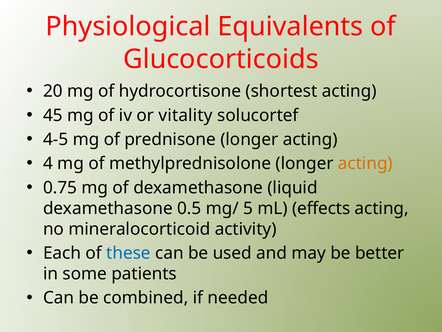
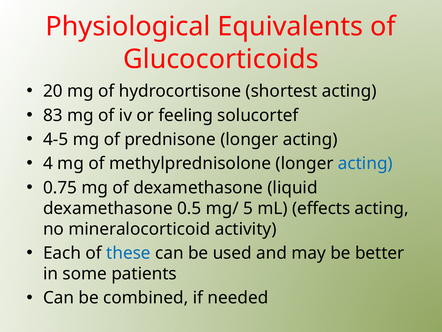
45: 45 -> 83 (53, 115)
vitality: vitality -> feeling (186, 115)
acting colour: orange -> blue (365, 163)
